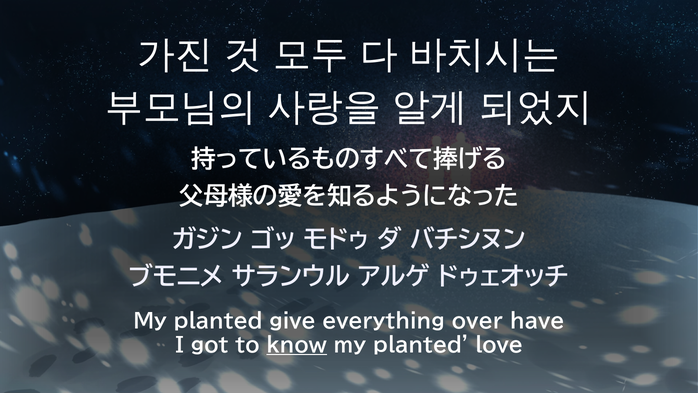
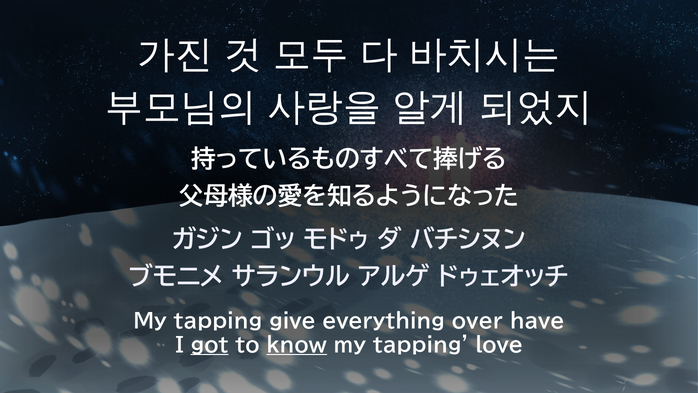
planted: planted -> tapping (218, 321)
got underline: none -> present (210, 345)
planted: planted -> tapping (421, 345)
